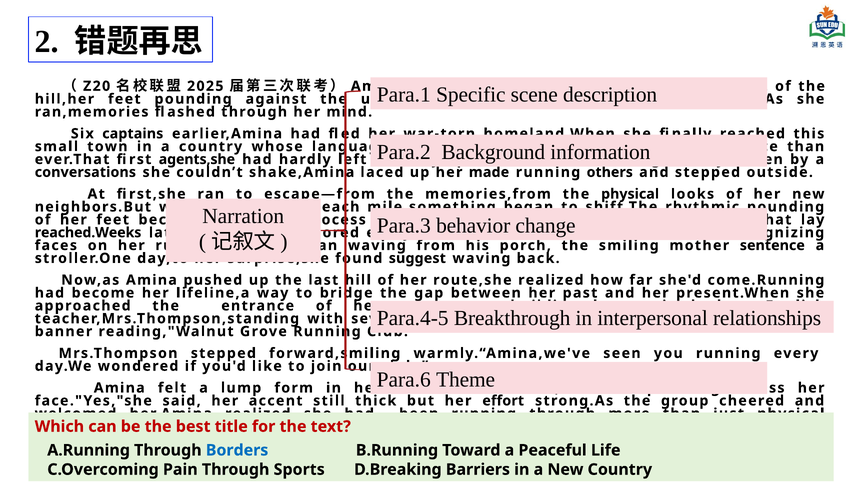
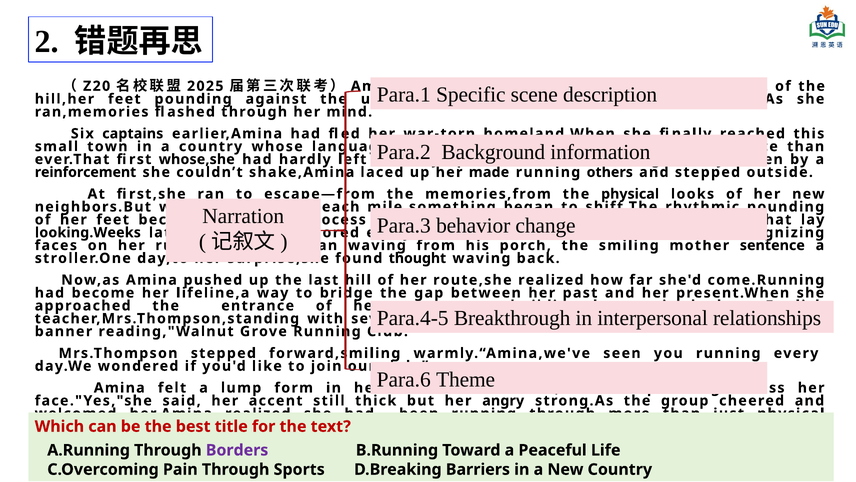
agents,she: agents,she -> whose,she (197, 159)
conversations: conversations -> reinforcement (85, 172)
reached.Weeks: reached.Weeks -> looking.Weeks (88, 232)
suggest: suggest -> thought (417, 258)
effort: effort -> angry (503, 400)
Borders colour: blue -> purple (237, 450)
